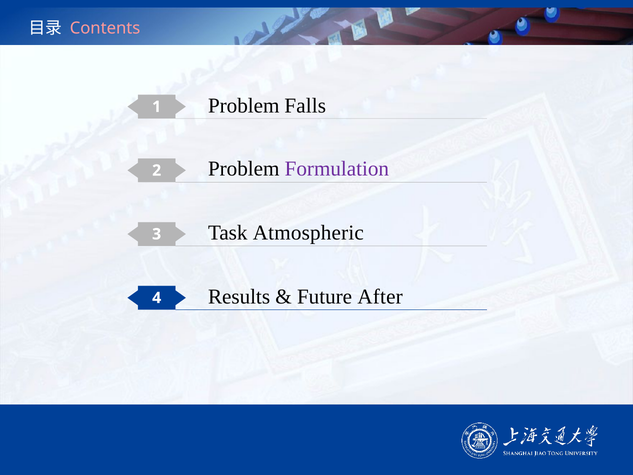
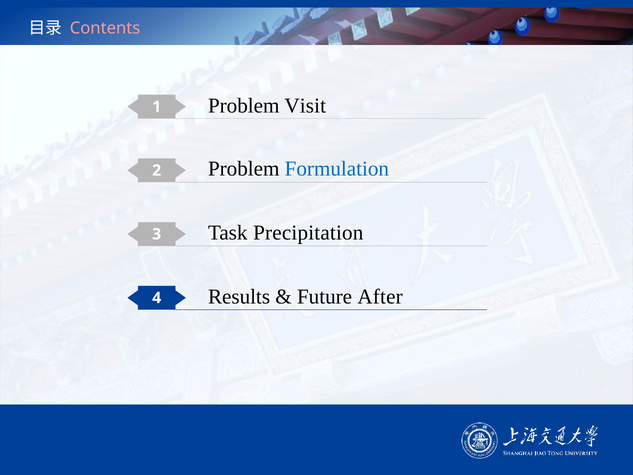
Falls: Falls -> Visit (305, 106)
Formulation colour: purple -> blue (337, 169)
Atmospheric: Atmospheric -> Precipitation (308, 233)
